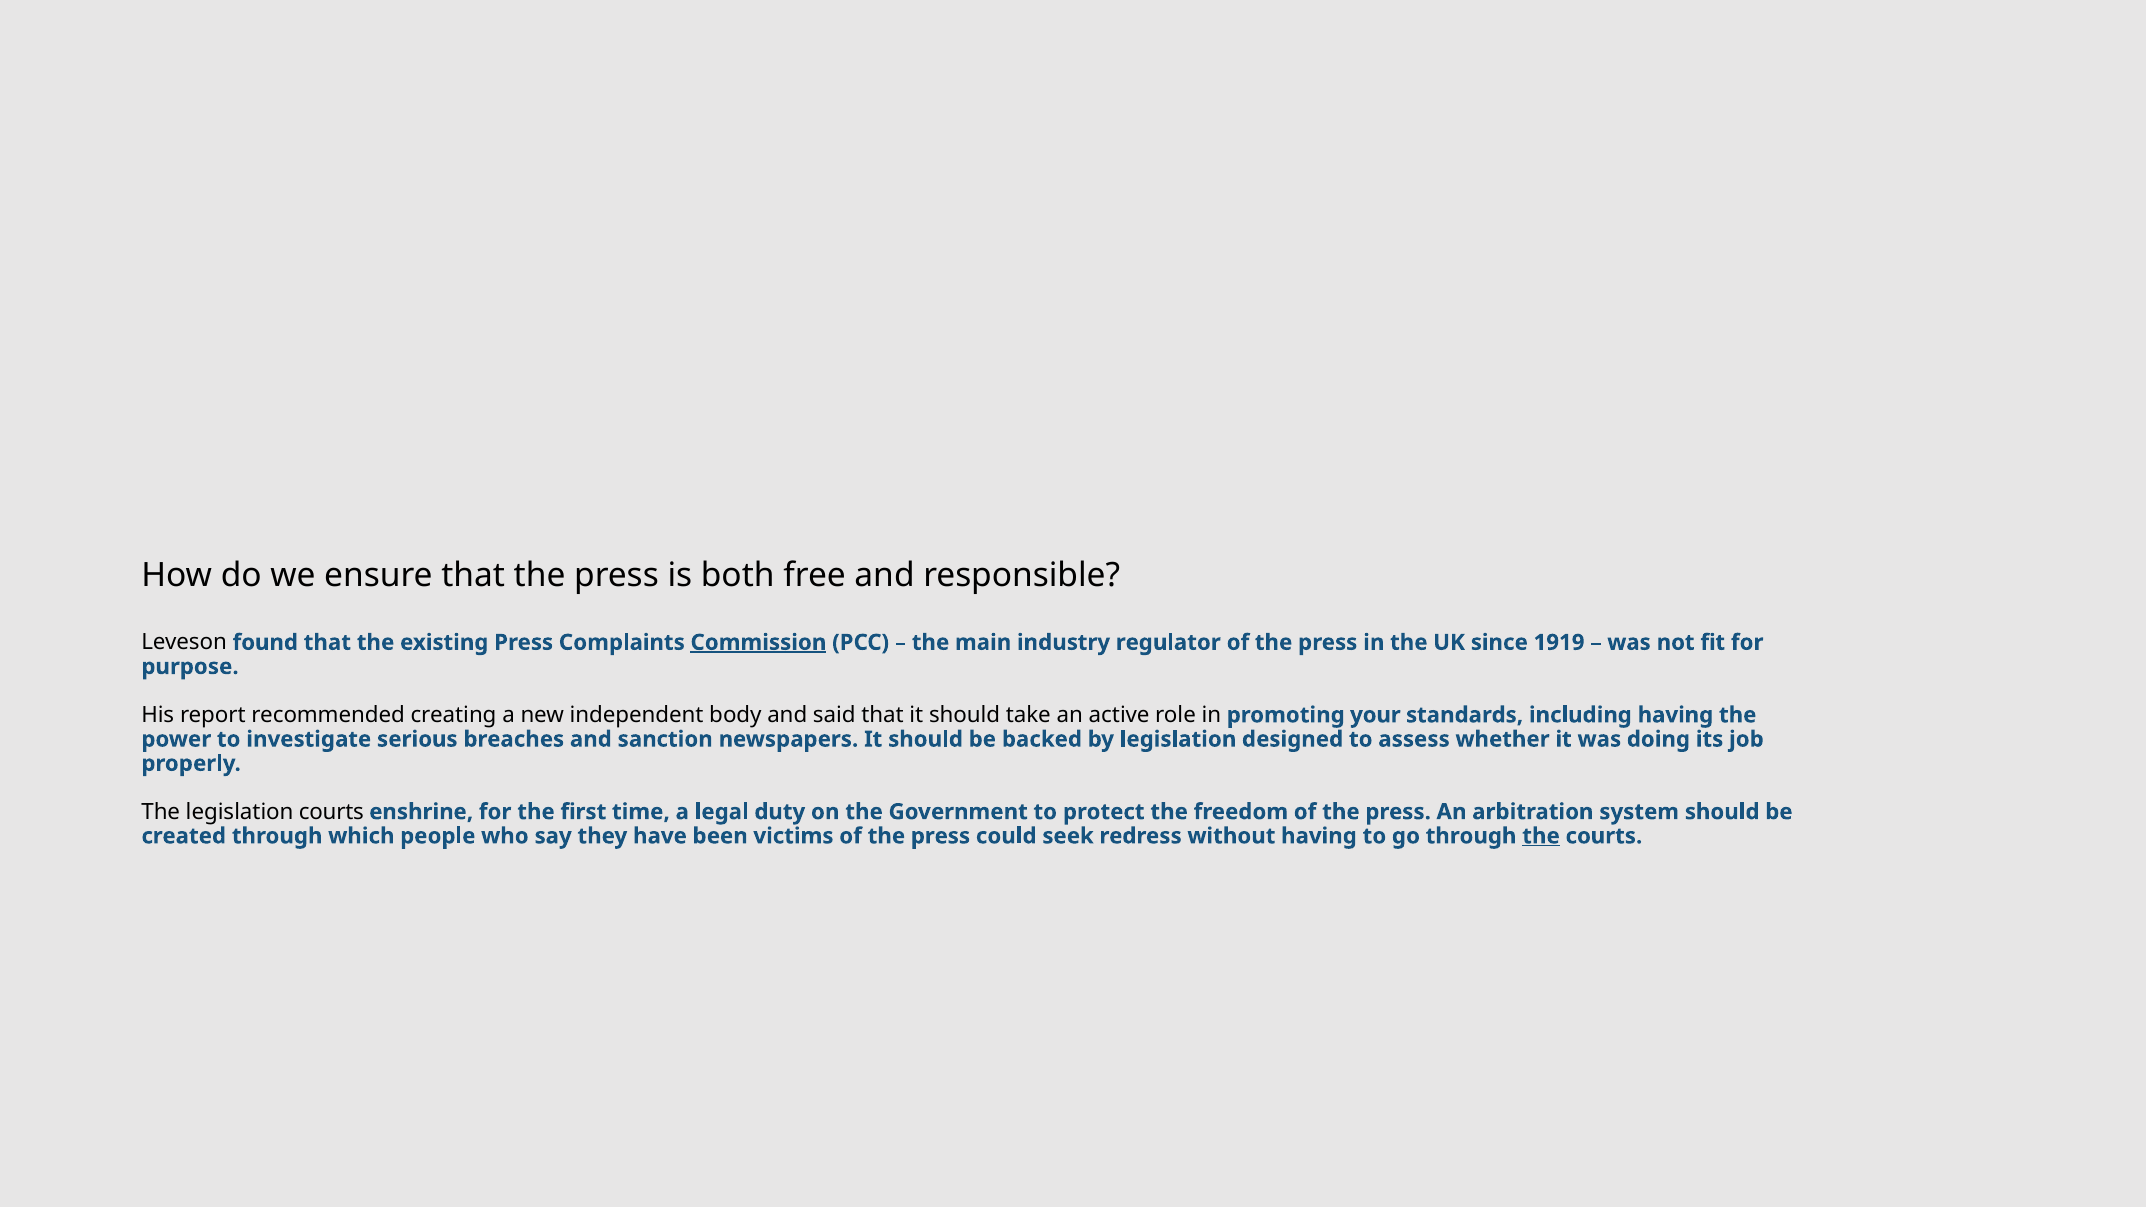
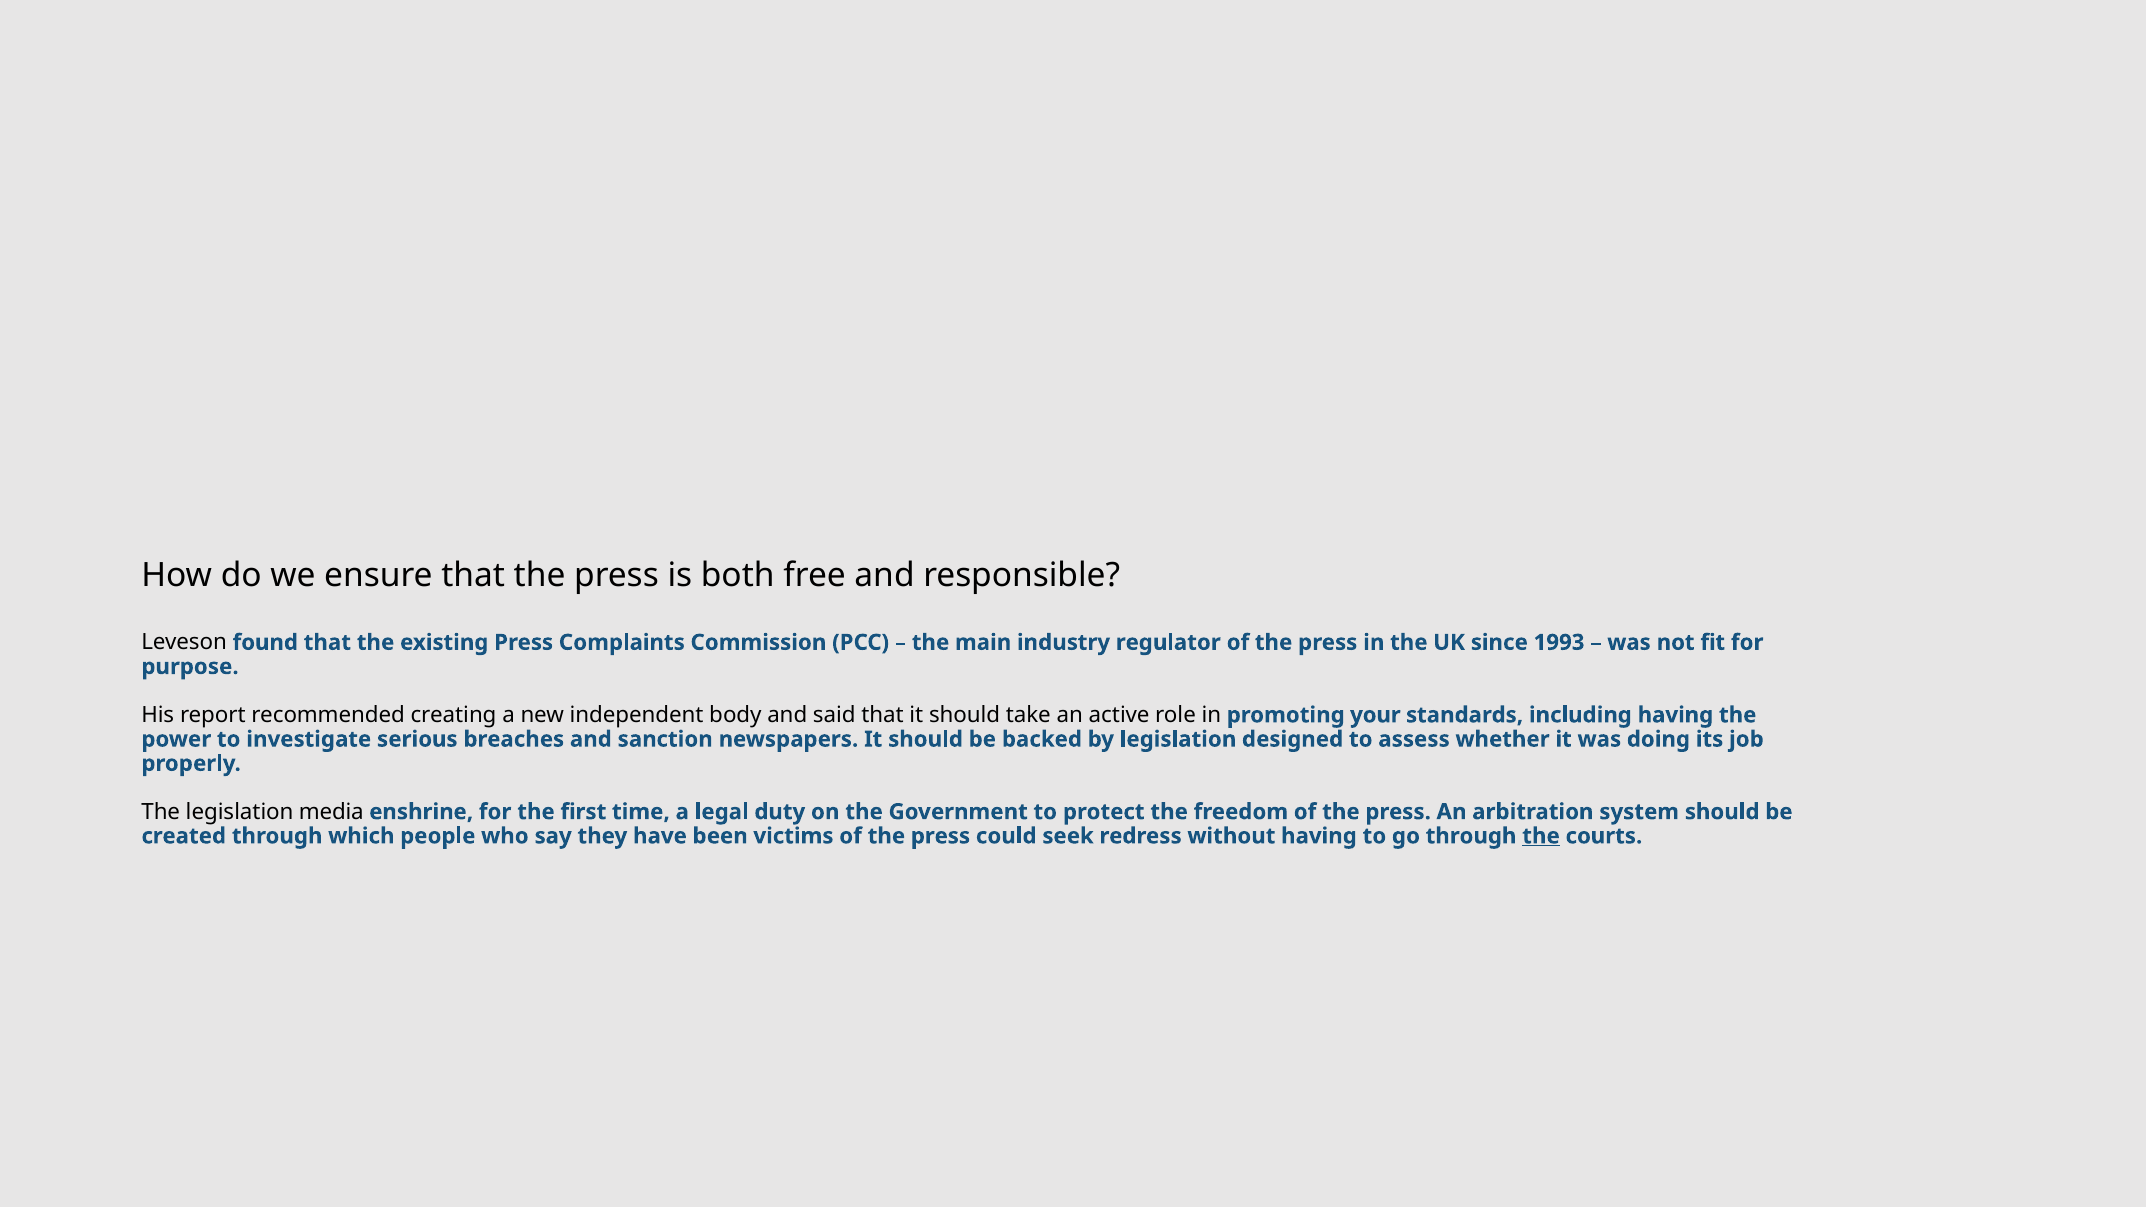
Commission underline: present -> none (758, 642)
1919: 1919 -> 1993 (1559, 642)
legislation courts: courts -> media (331, 812)
